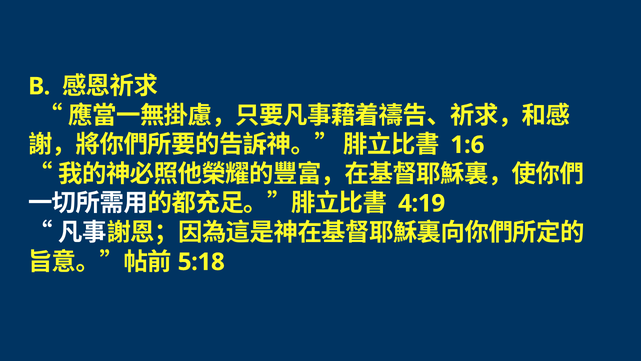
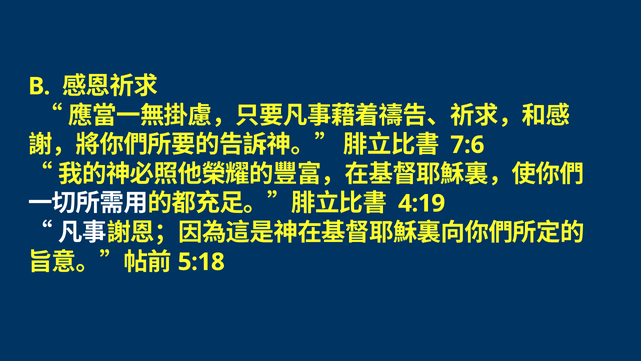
1:6: 1:6 -> 7:6 (467, 145)
